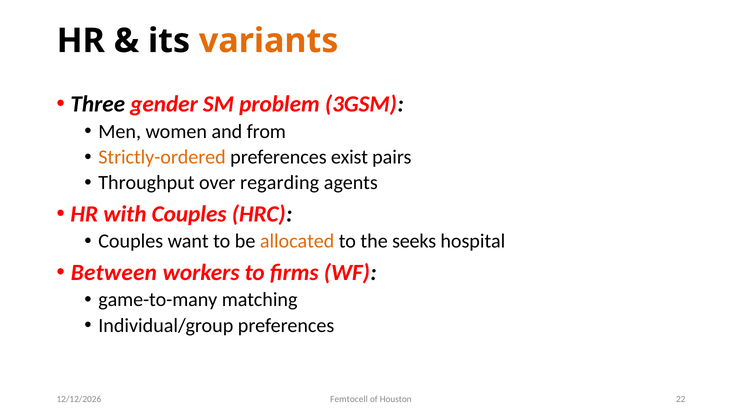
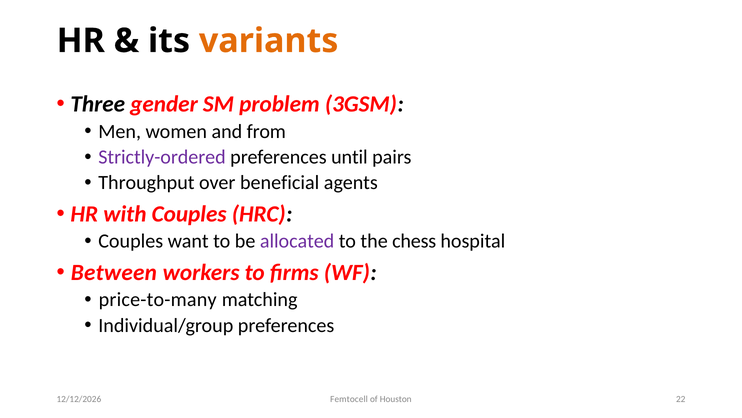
Strictly-ordered colour: orange -> purple (162, 157)
exist: exist -> until (349, 157)
regarding: regarding -> beneficial (280, 183)
allocated colour: orange -> purple (297, 241)
seeks: seeks -> chess (414, 241)
game-to-many: game-to-many -> price-to-many (158, 299)
